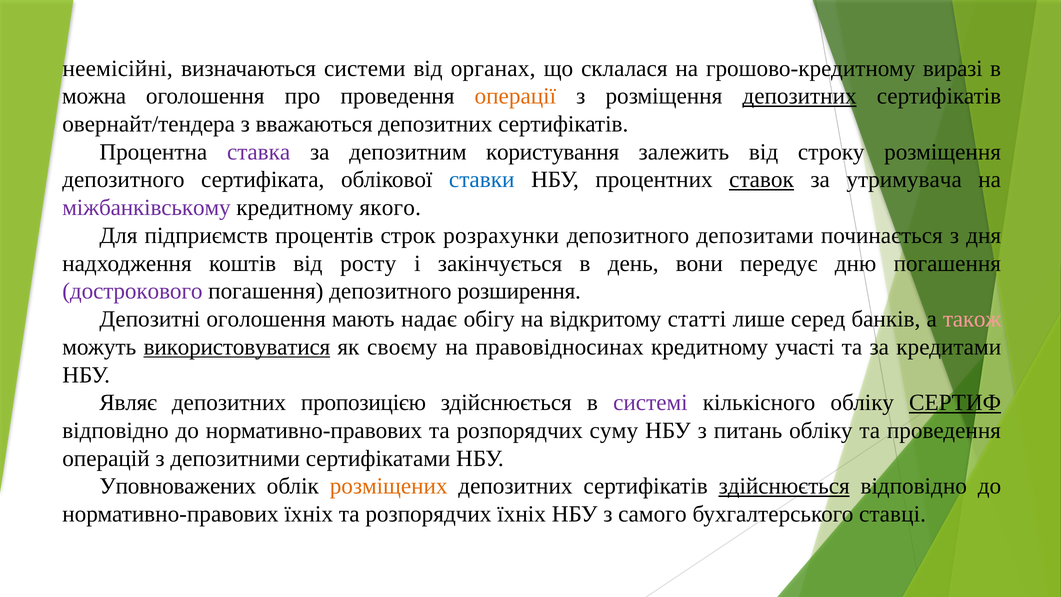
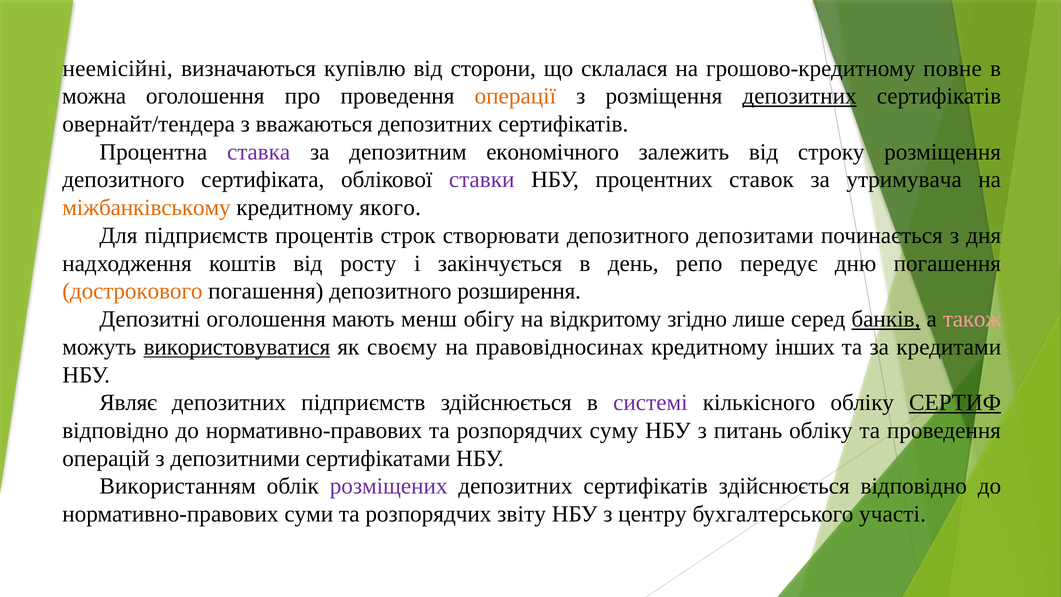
системи: системи -> купівлю (365, 68)
органах: органах -> сторони (493, 68)
виразі: виразі -> повне (953, 68)
користування: користування -> економічного (553, 152)
ставки colour: blue -> purple (482, 180)
ставок underline: present -> none (762, 180)
міжбанківському colour: purple -> orange (146, 208)
розрахунки: розрахунки -> створювати (501, 235)
вони: вони -> репо (699, 263)
дострокового colour: purple -> orange (132, 291)
надає: надає -> менш (429, 319)
статті: статті -> згідно (697, 319)
банків underline: none -> present (886, 319)
участі: участі -> інших (805, 347)
депозитних пропозицією: пропозицією -> підприємств (363, 403)
Уповноважених: Уповноважених -> Використанням (178, 486)
розміщених colour: orange -> purple (389, 486)
здійснюється underline: present -> none (784, 486)
нормативно-правових їхніх: їхніх -> суми (309, 514)
розпорядчих їхніх: їхніх -> звіту (522, 514)
самого: самого -> центру (652, 514)
ставці: ставці -> участі (893, 514)
